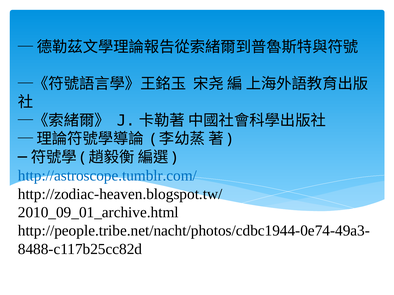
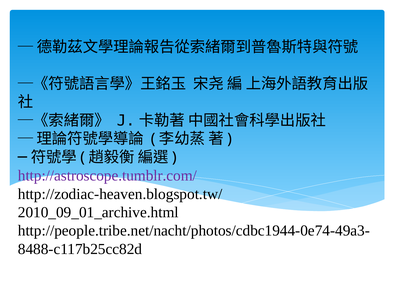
http://astroscope.tumblr.com/ colour: blue -> purple (107, 176)
